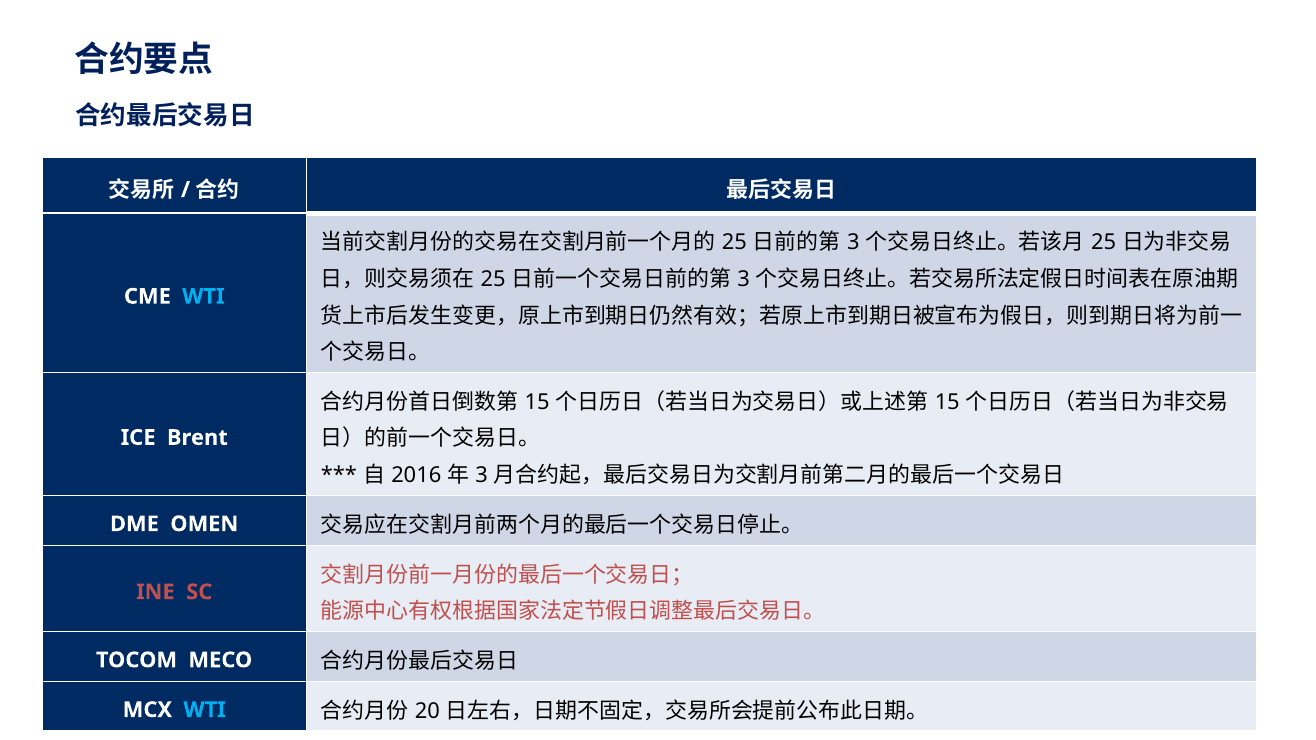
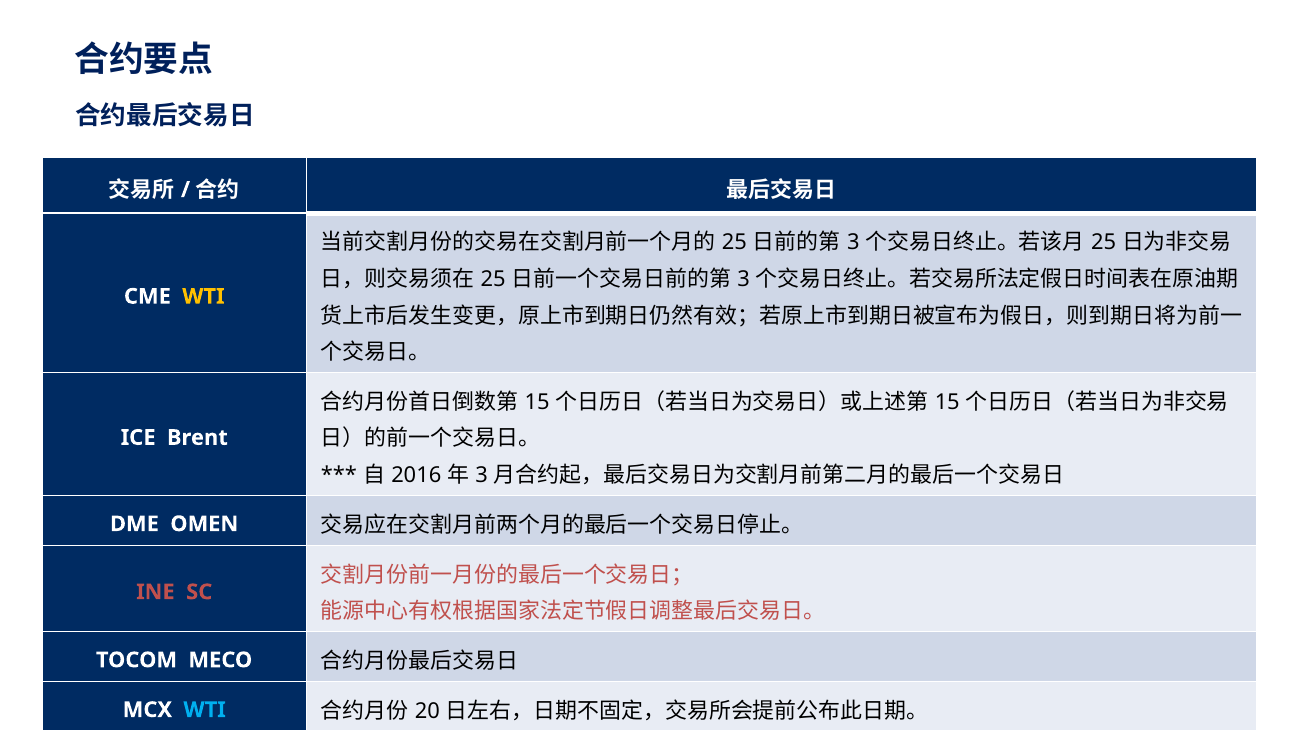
WTI colour: light blue -> yellow (203, 297)
